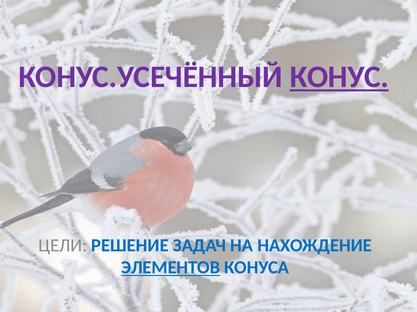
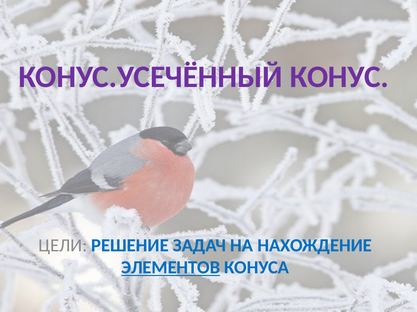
КОНУС underline: present -> none (339, 77)
